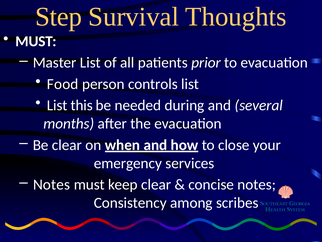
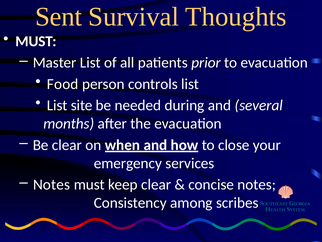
Step: Step -> Sent (59, 17)
this: this -> site (82, 105)
